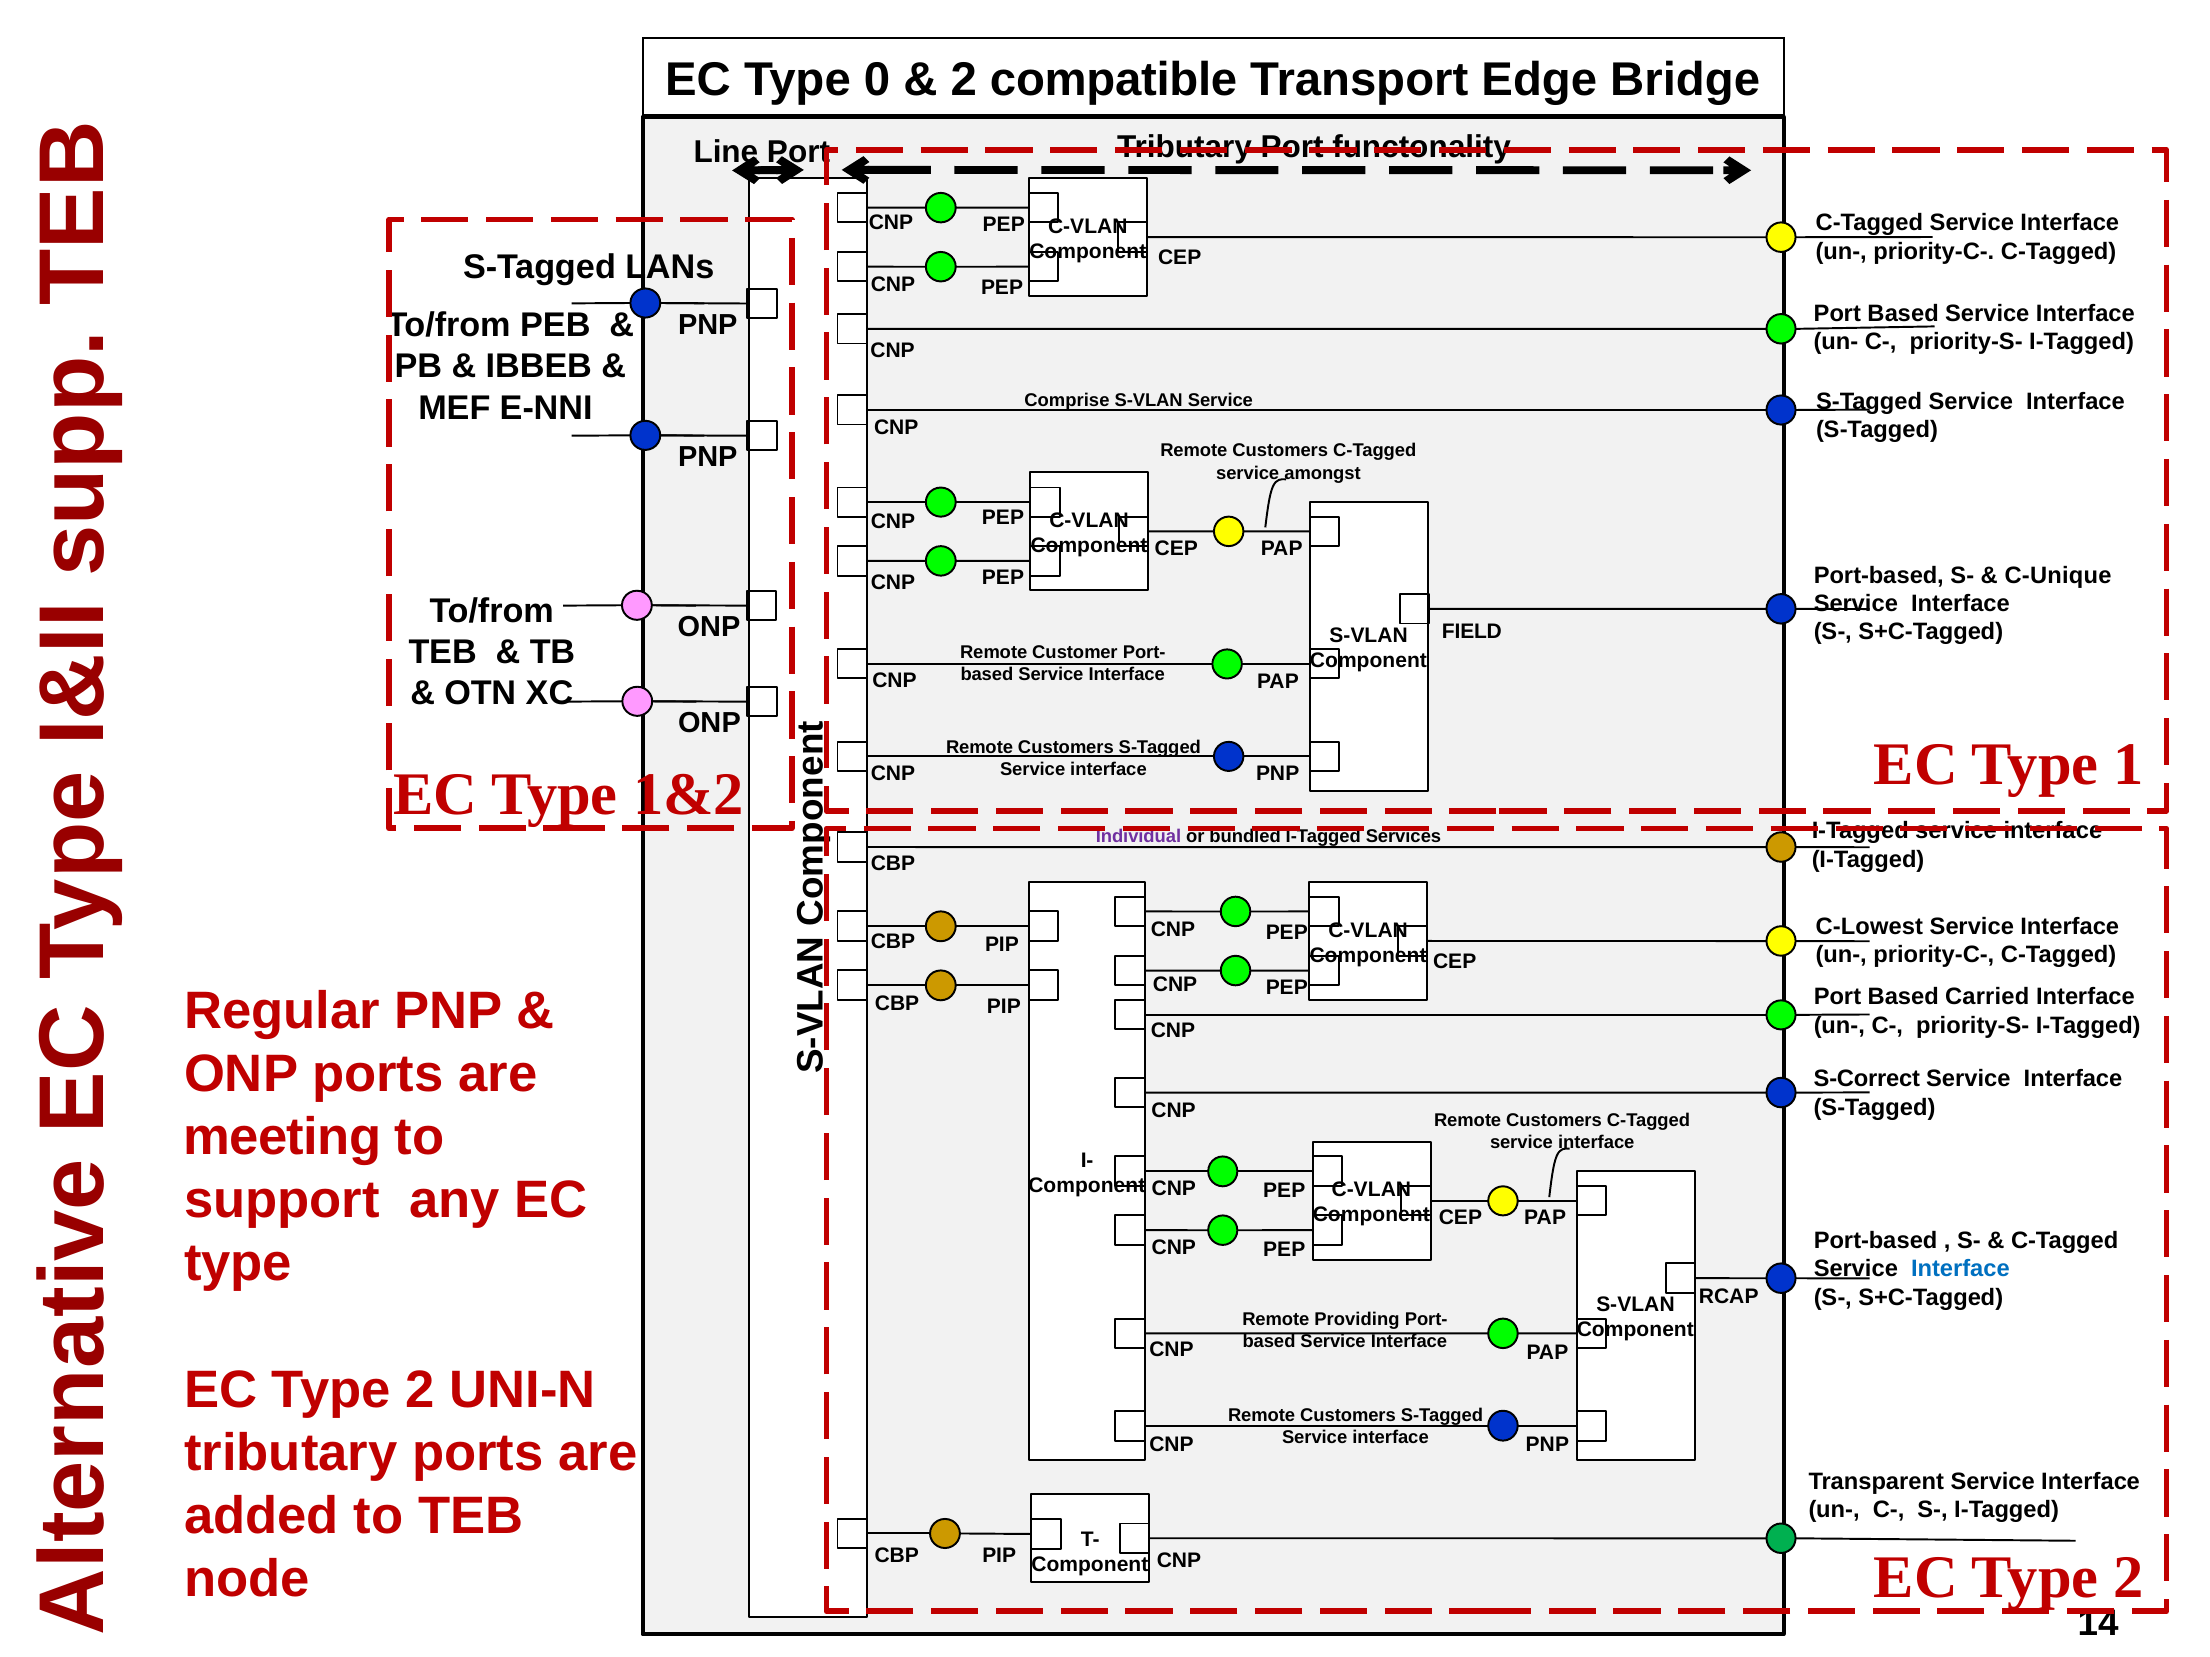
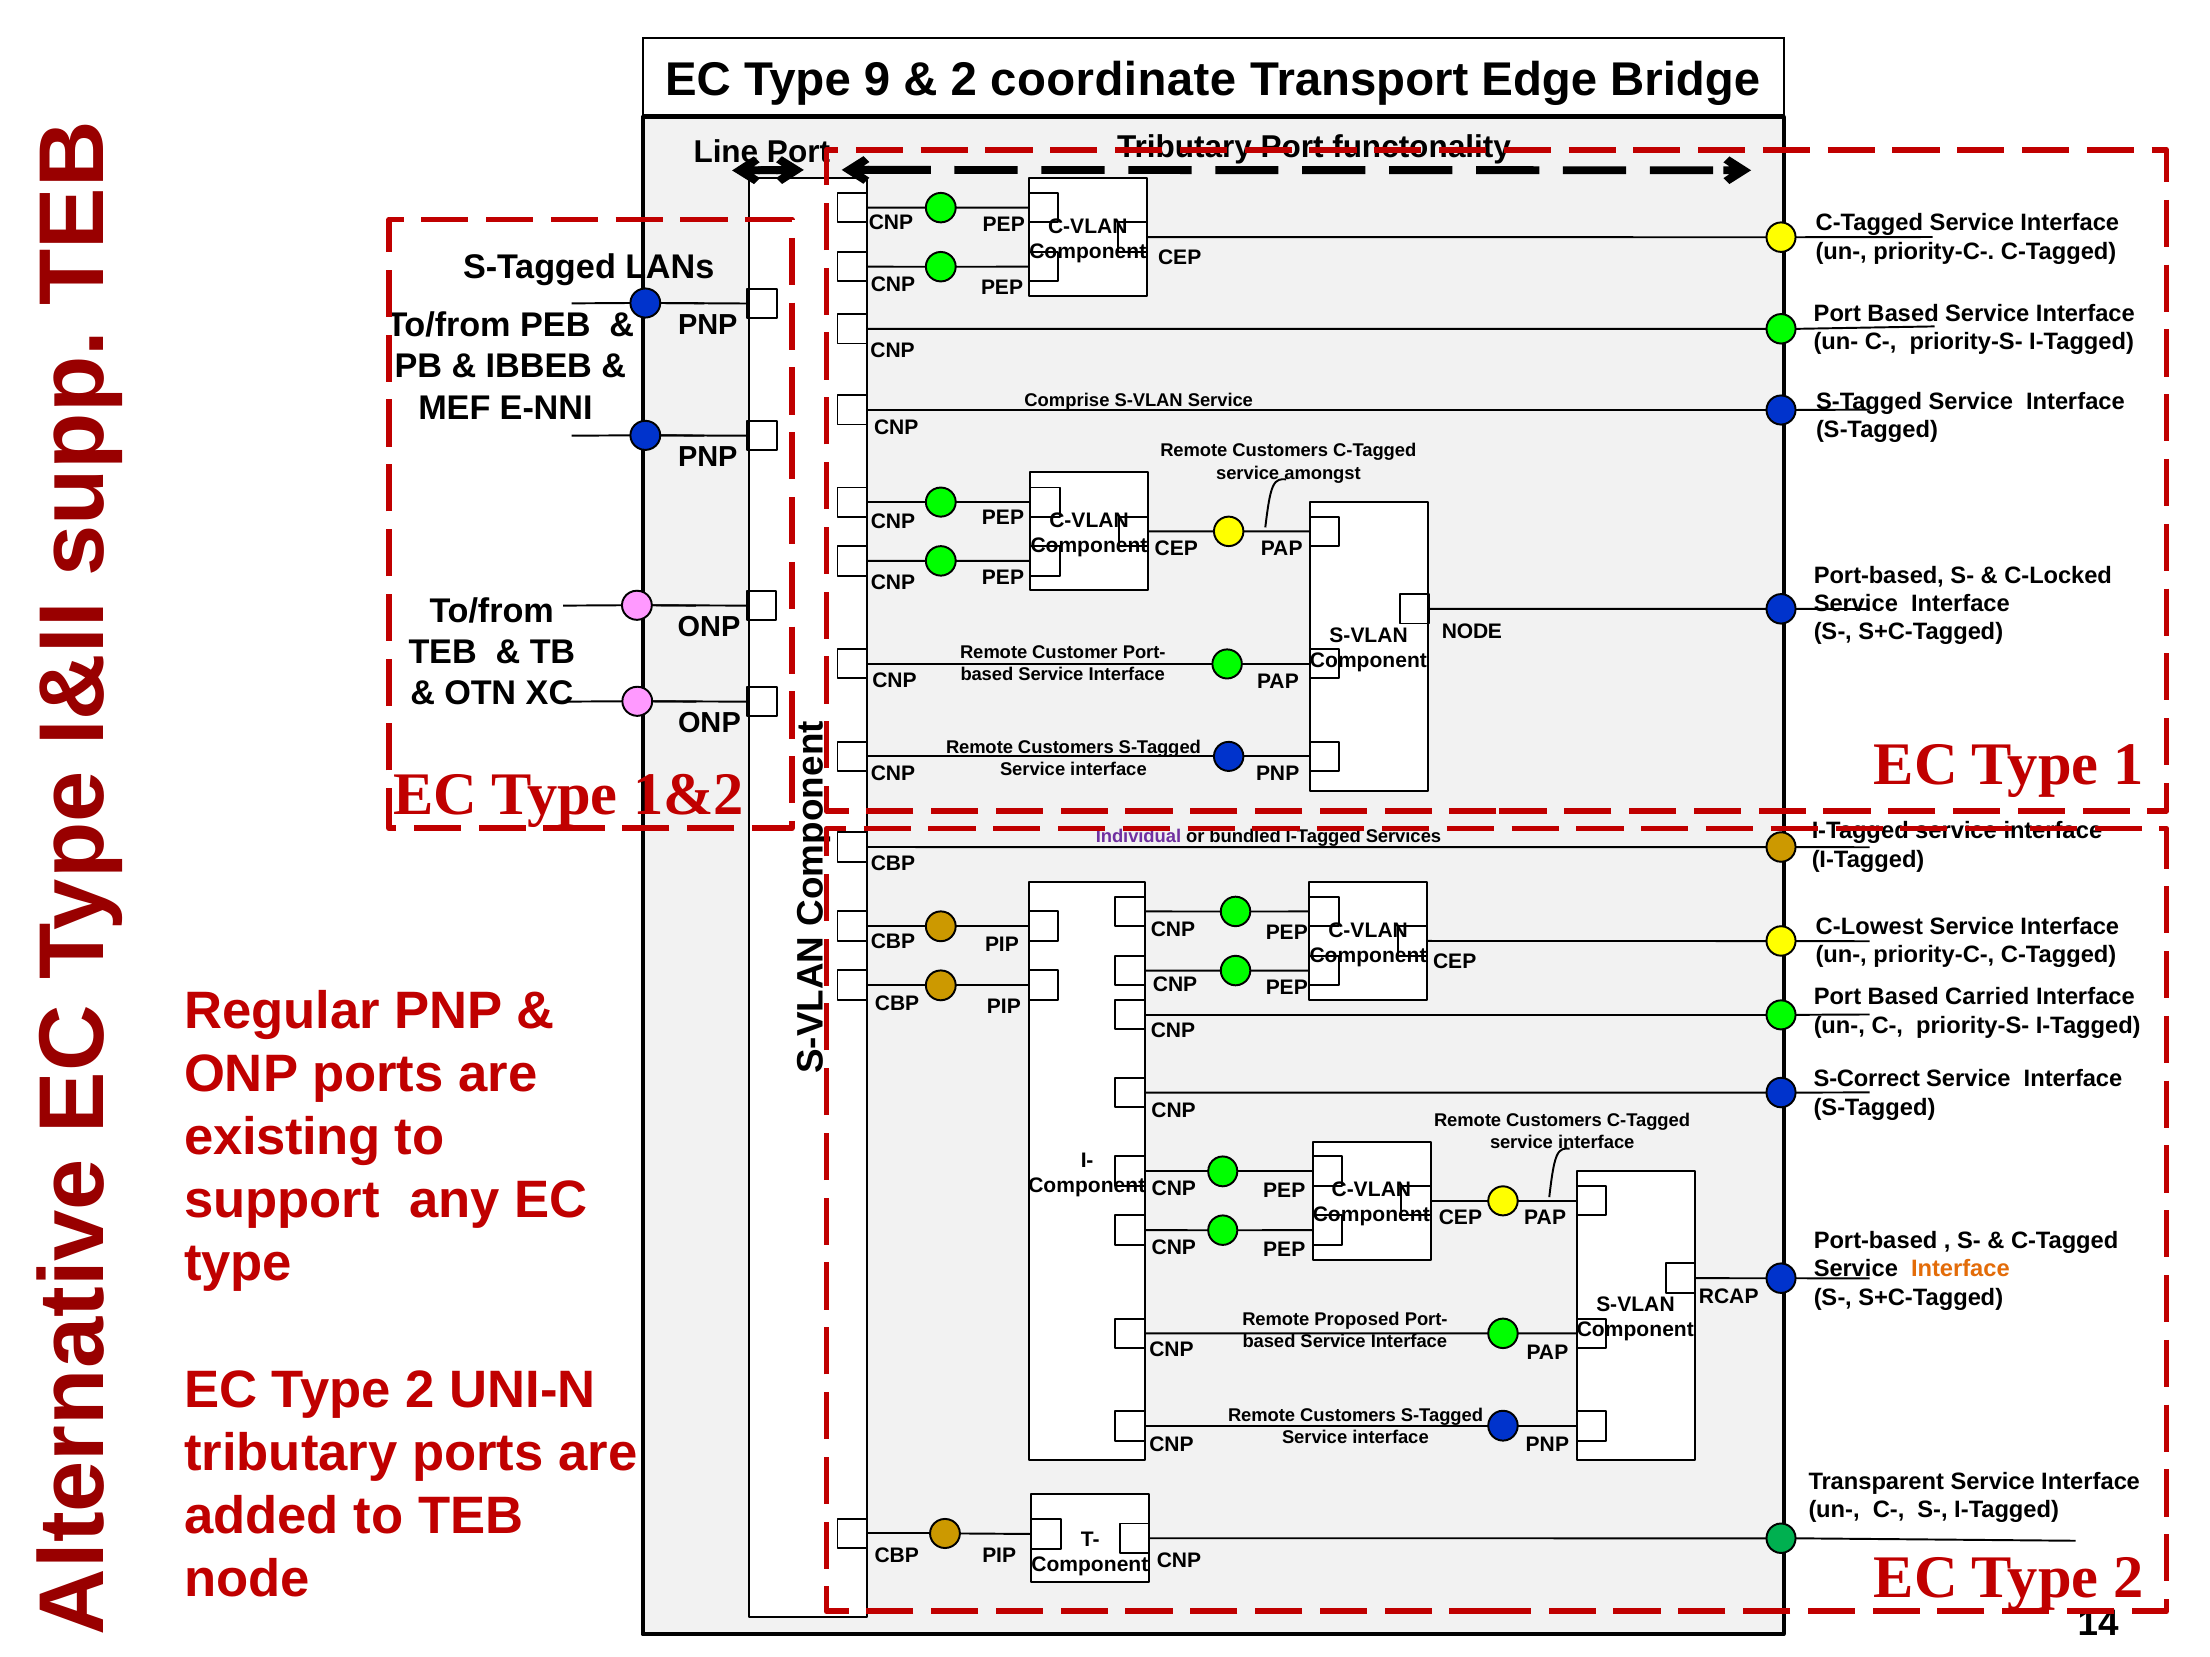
0: 0 -> 9 (877, 80)
compatible: compatible -> coordinate (1113, 80)
C-Unique: C-Unique -> C-Locked (2058, 575)
FIELD: FIELD -> NODE (1472, 631)
meeting: meeting -> existing (282, 1137)
Interface colour: blue -> orange (1960, 1269)
Providing: Providing -> Proposed (1357, 1319)
